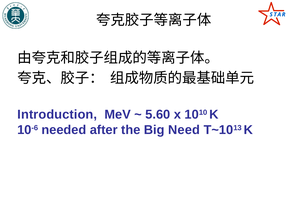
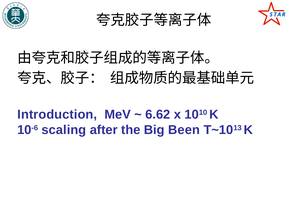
5.60: 5.60 -> 6.62 (158, 115)
needed: needed -> scaling (64, 130)
Need: Need -> Been (184, 130)
